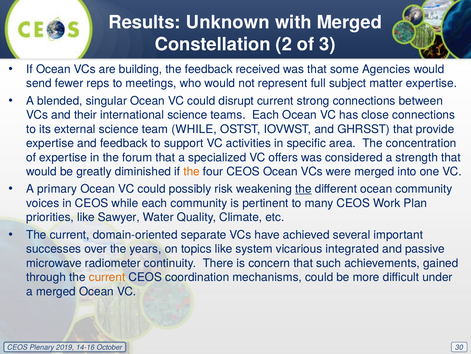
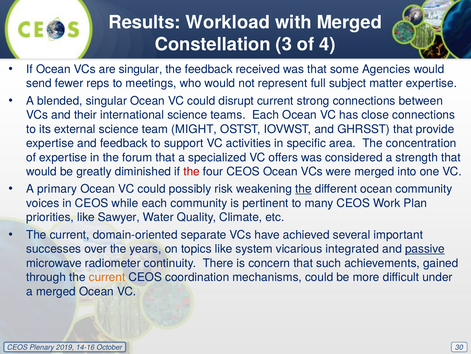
Unknown: Unknown -> Workload (228, 22)
2: 2 -> 3 (284, 44)
3: 3 -> 4 (327, 44)
are building: building -> singular (141, 69)
team WHILE: WHILE -> MIGHT (194, 129)
the colour: orange -> red (192, 171)
passive underline: none -> present (425, 248)
